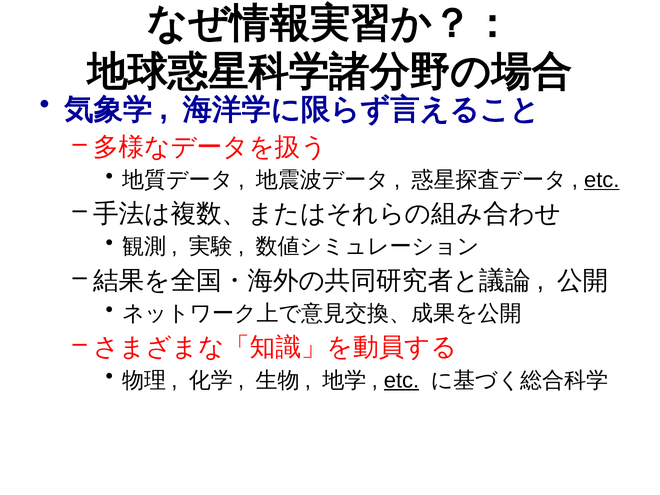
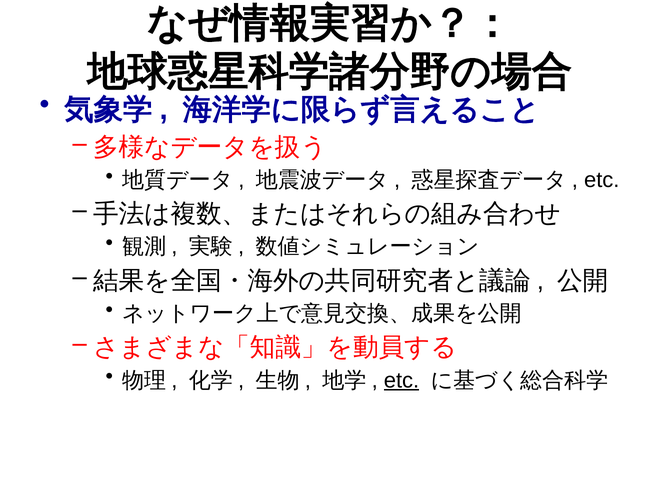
etc underline: present -> none (602, 180)
